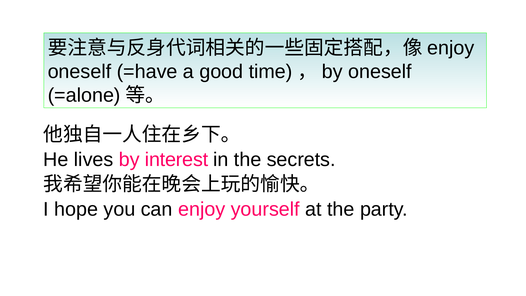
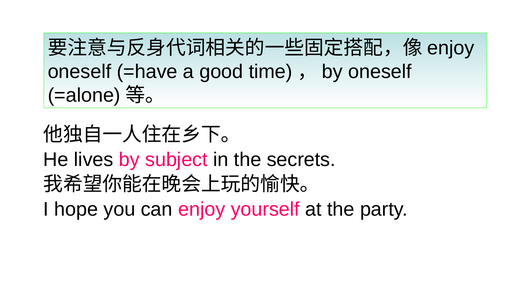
interest: interest -> subject (176, 159)
